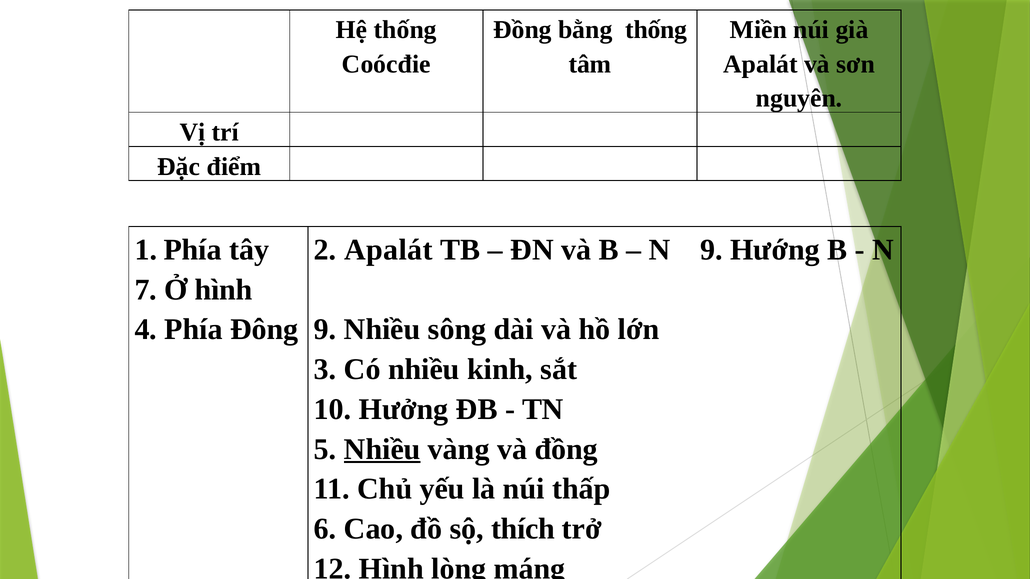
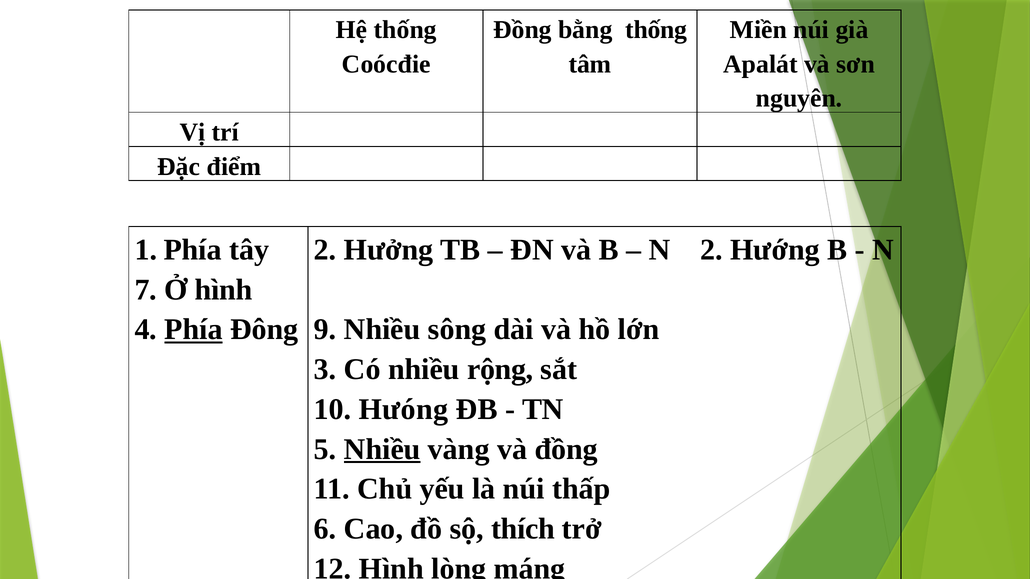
2 Apalát: Apalát -> Hưởng (389, 250)
9: 9 -> 2 (711, 250)
Phía underline: none -> present (194, 330)
kinh: kinh -> rộng (500, 370)
Hưởng: Hưởng -> Hưóng (404, 410)
